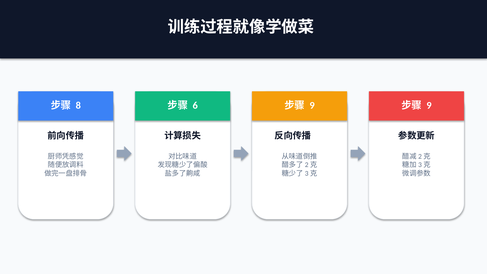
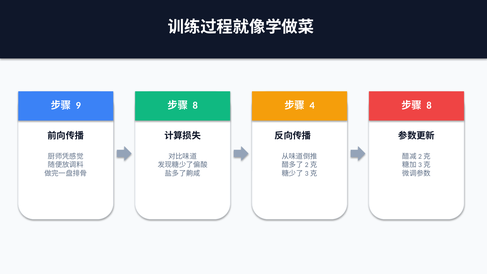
8: 8 -> 9 (78, 105)
6: 6 -> 8 (195, 105)
9: 9 -> 4 (312, 105)
9: 9 -> 8 (429, 105)
